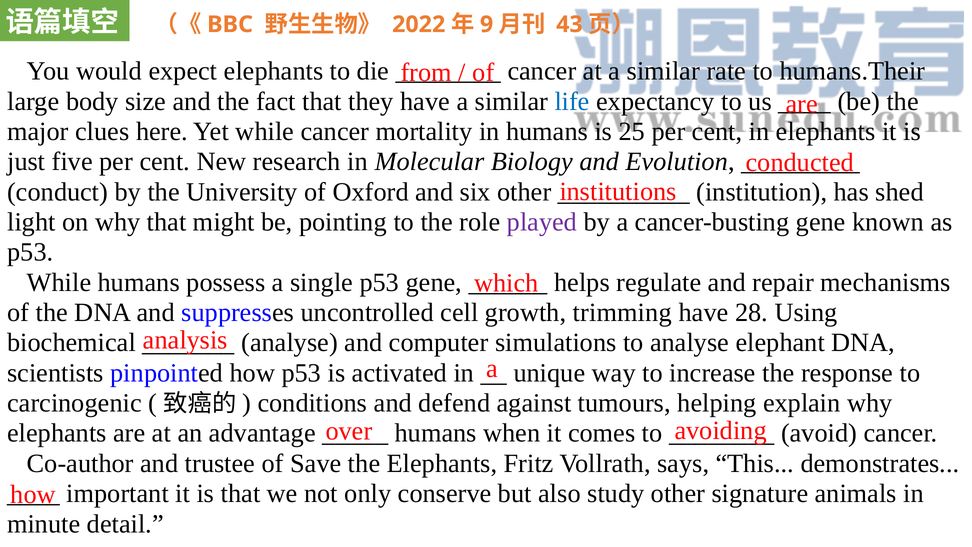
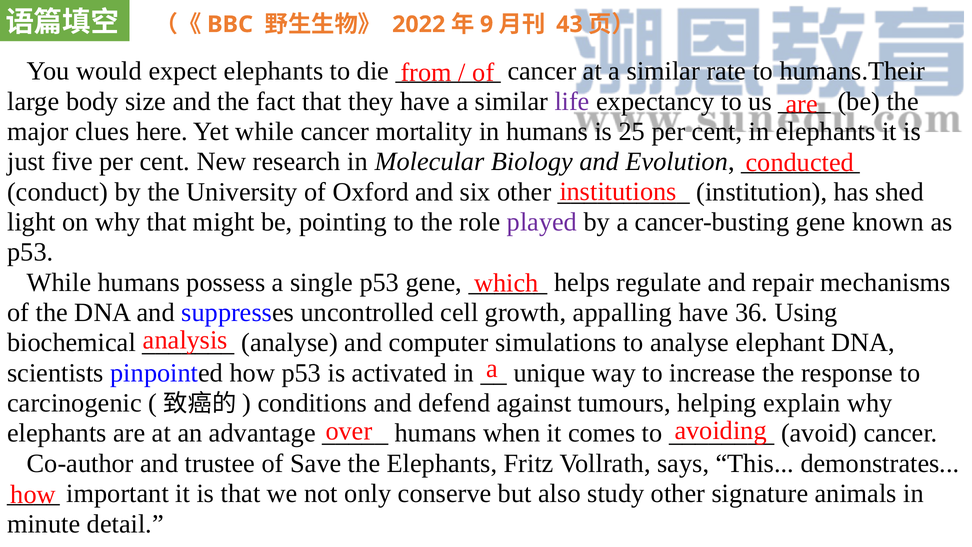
life colour: blue -> purple (572, 101)
trimming: trimming -> appalling (622, 312)
28: 28 -> 36 (752, 312)
